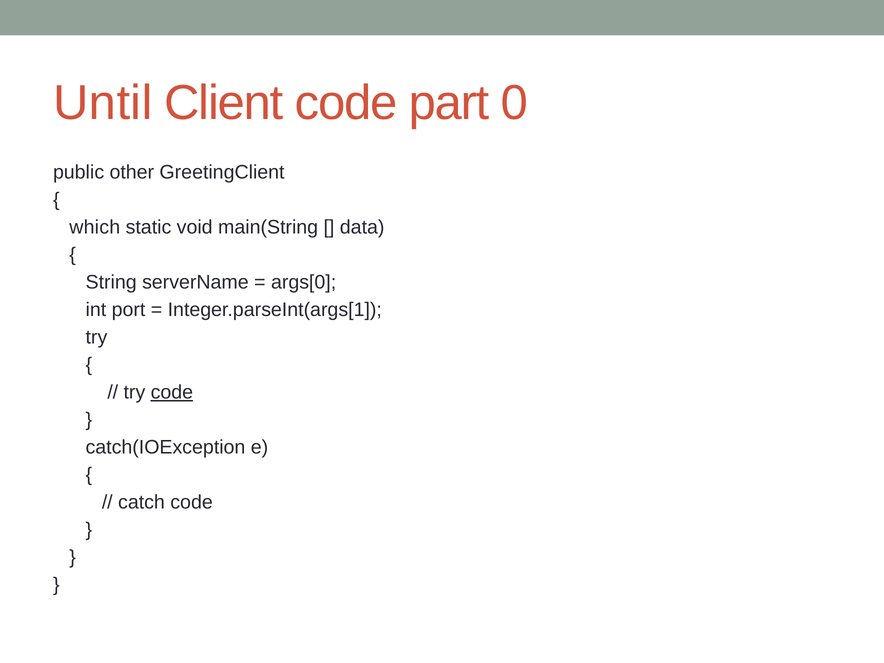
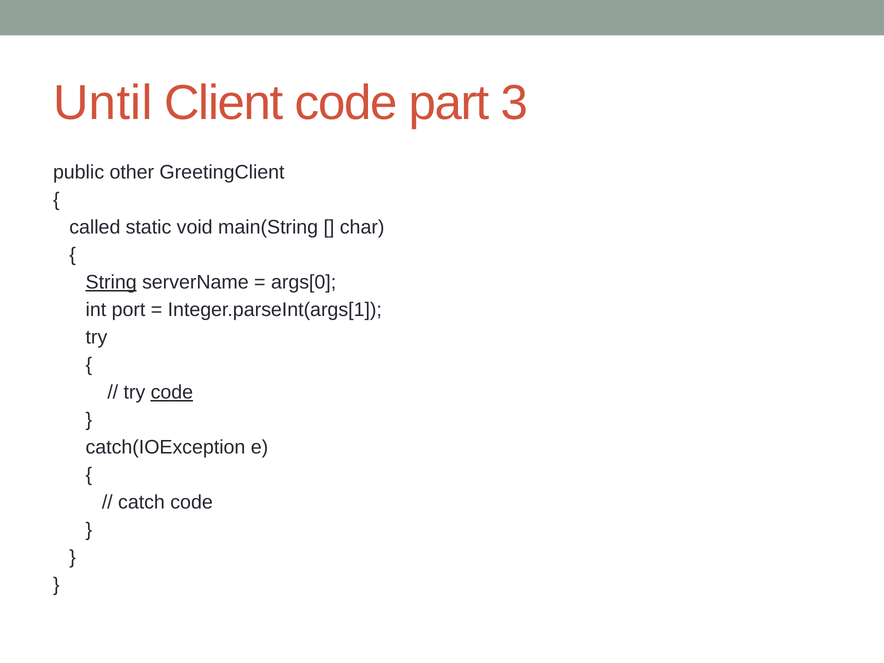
0: 0 -> 3 (514, 103)
which: which -> called (95, 227)
data: data -> char (362, 227)
String underline: none -> present (111, 282)
